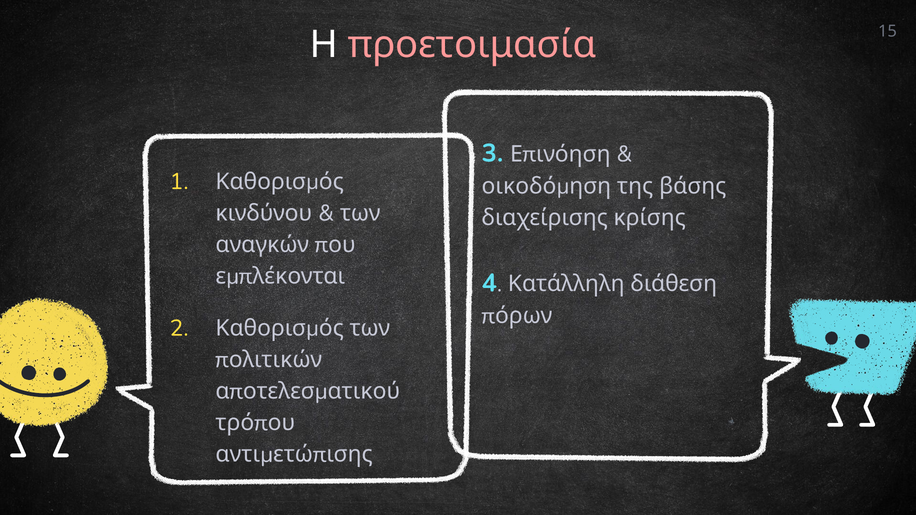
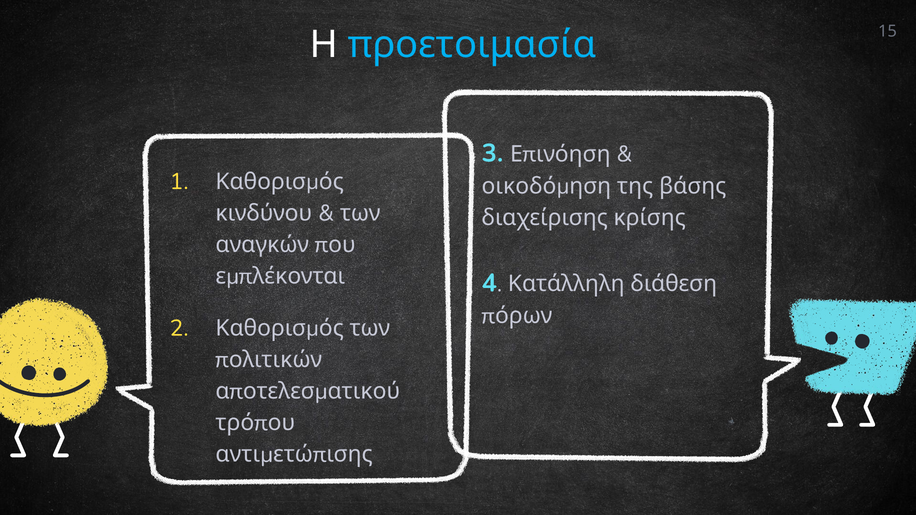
προετοιμασία colour: pink -> light blue (472, 45)
